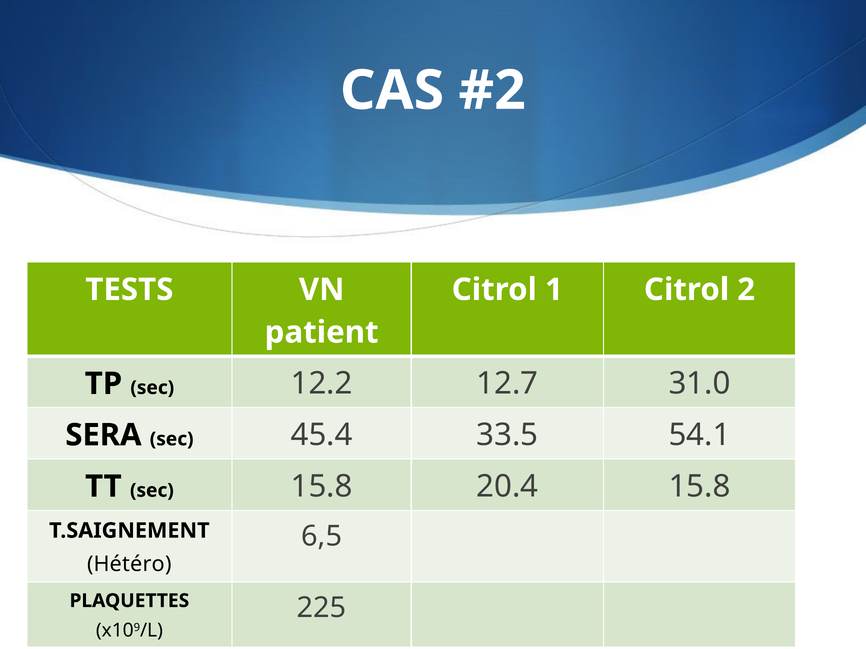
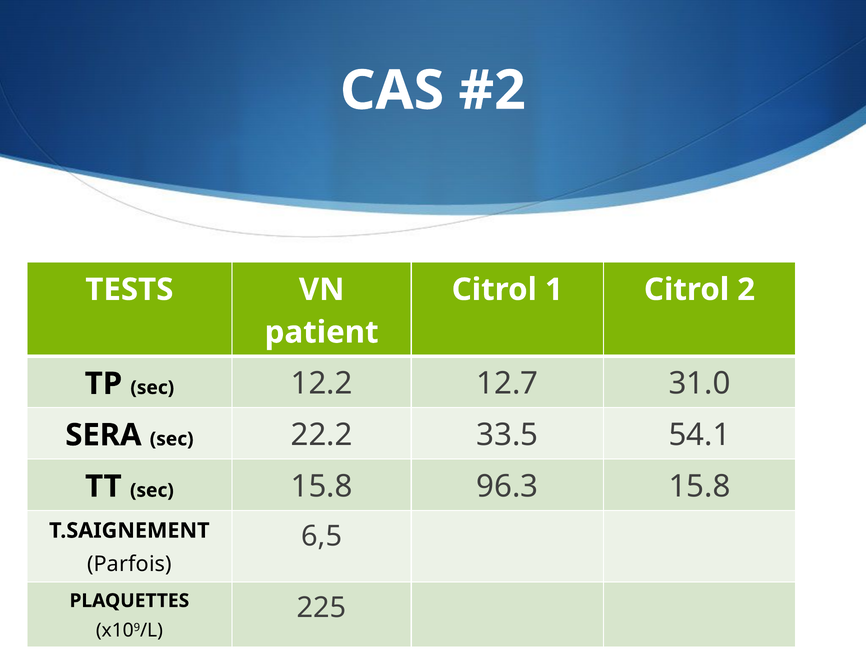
45.4: 45.4 -> 22.2 (322, 435)
20.4: 20.4 -> 96.3 (507, 487)
Hétéro: Hétéro -> Parfois (129, 565)
